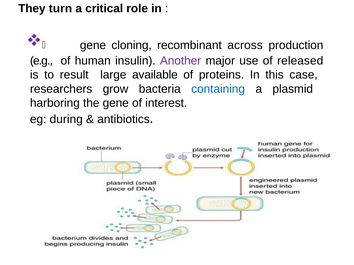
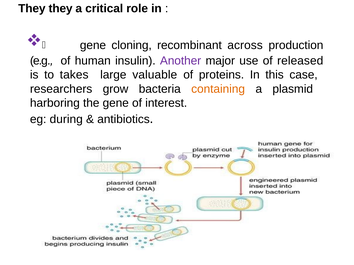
They turn: turn -> they (61, 8)
result: result -> takes (74, 75)
available: available -> valuable (155, 75)
containing colour: blue -> orange (218, 89)
